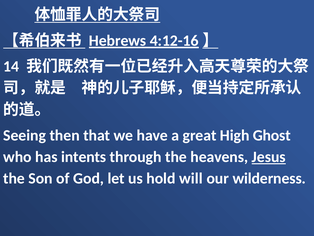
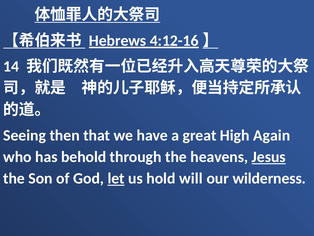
Ghost: Ghost -> Again (272, 135)
intents: intents -> behold (84, 157)
let underline: none -> present (116, 178)
